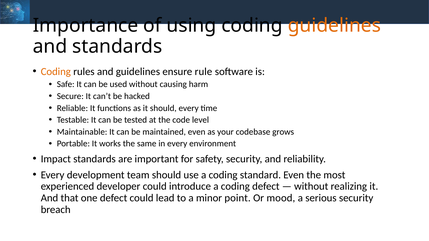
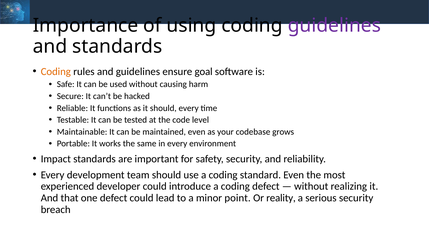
guidelines colour: orange -> purple (334, 26)
rule: rule -> goal (204, 72)
mood: mood -> reality (281, 198)
